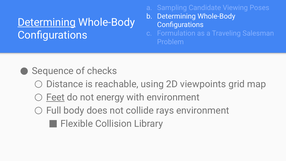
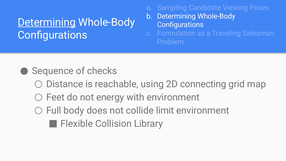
viewpoints: viewpoints -> connecting (203, 84)
Feet underline: present -> none (55, 97)
rays: rays -> limit (165, 110)
